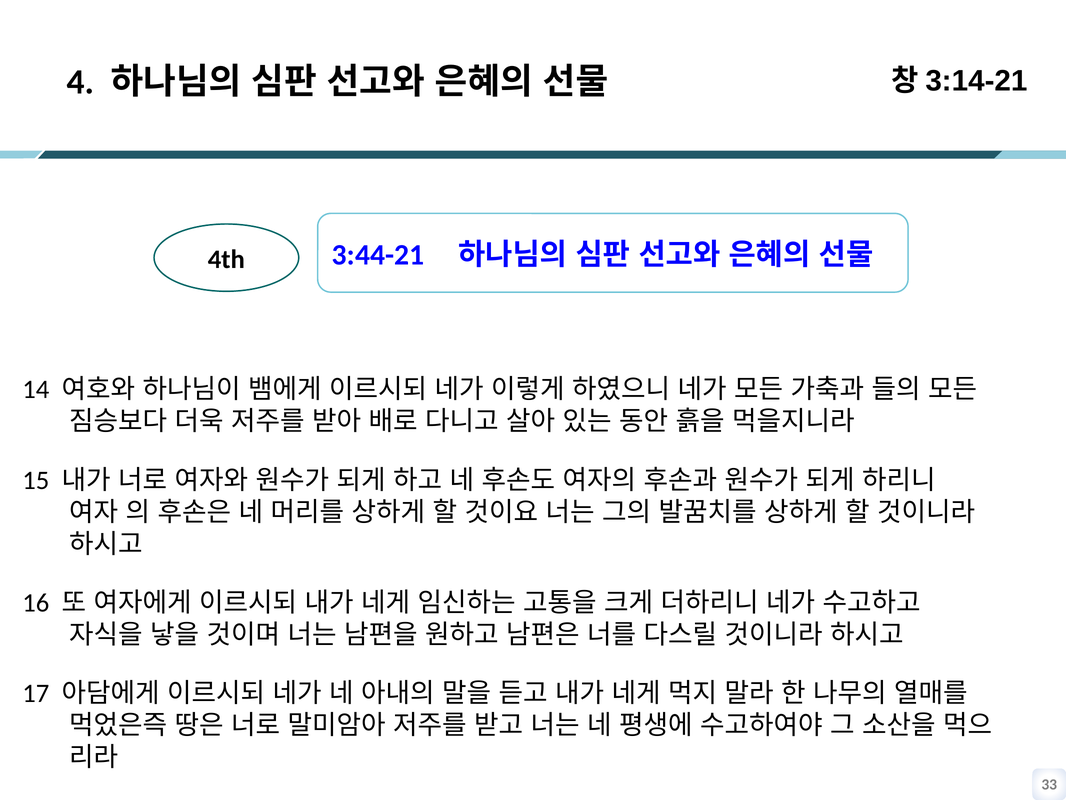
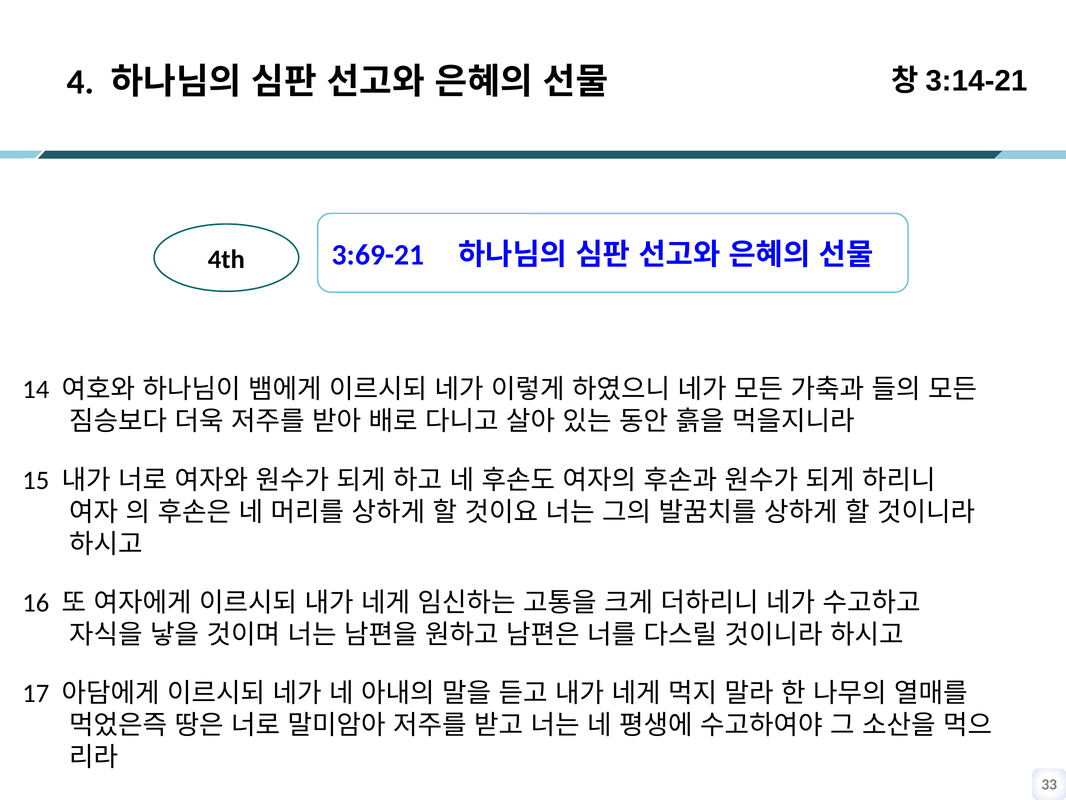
3:44-21: 3:44-21 -> 3:69-21 (378, 255)
